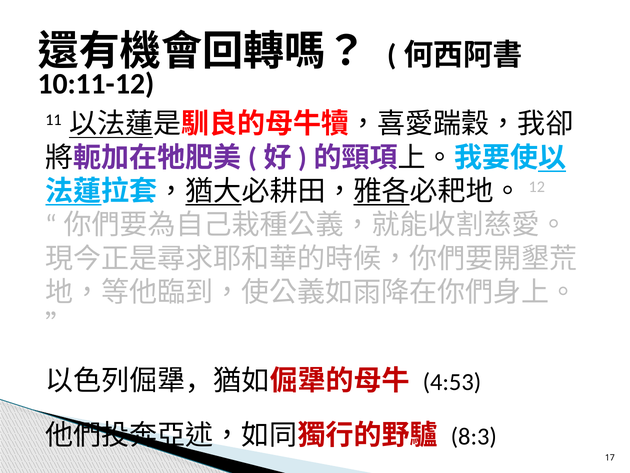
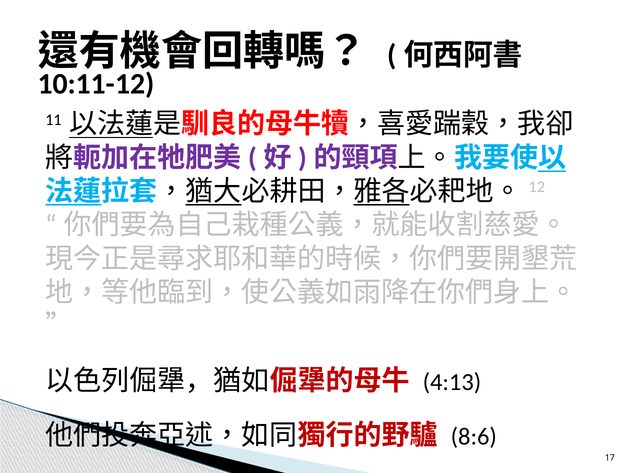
4:53: 4:53 -> 4:13 (452, 382)
8:3: 8:3 -> 8:6 (474, 436)
